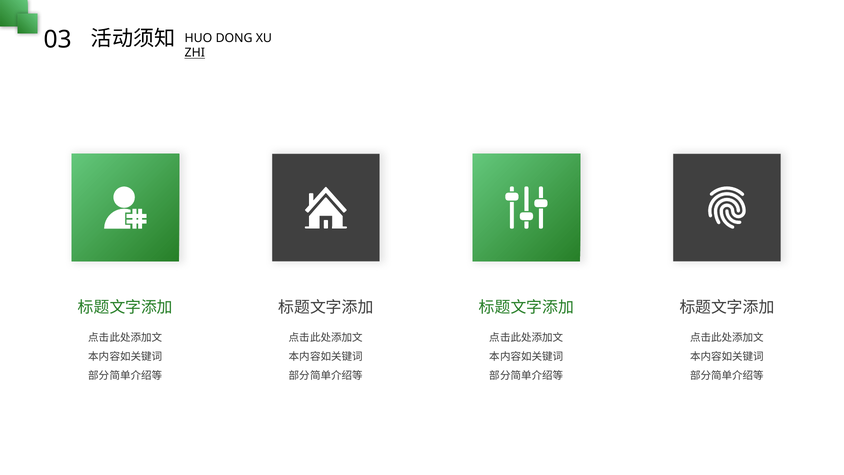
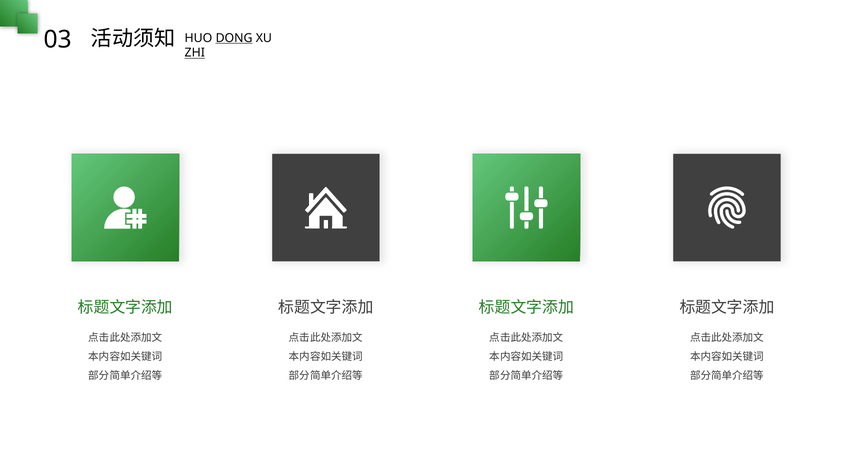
DONG underline: none -> present (234, 38)
